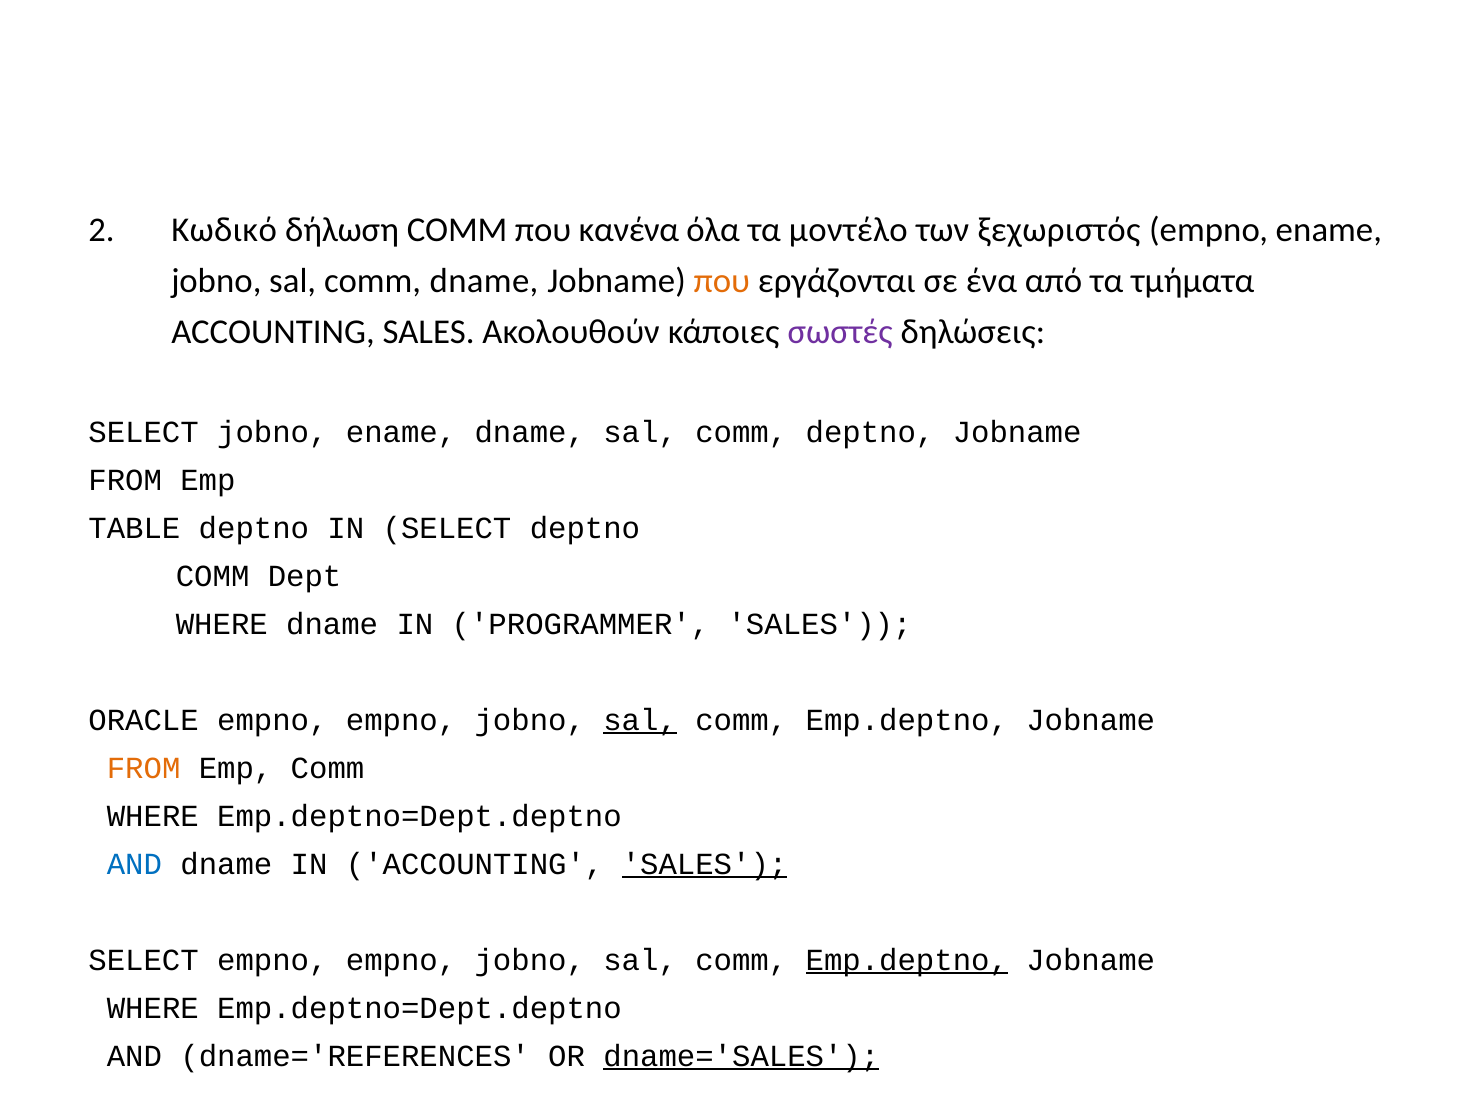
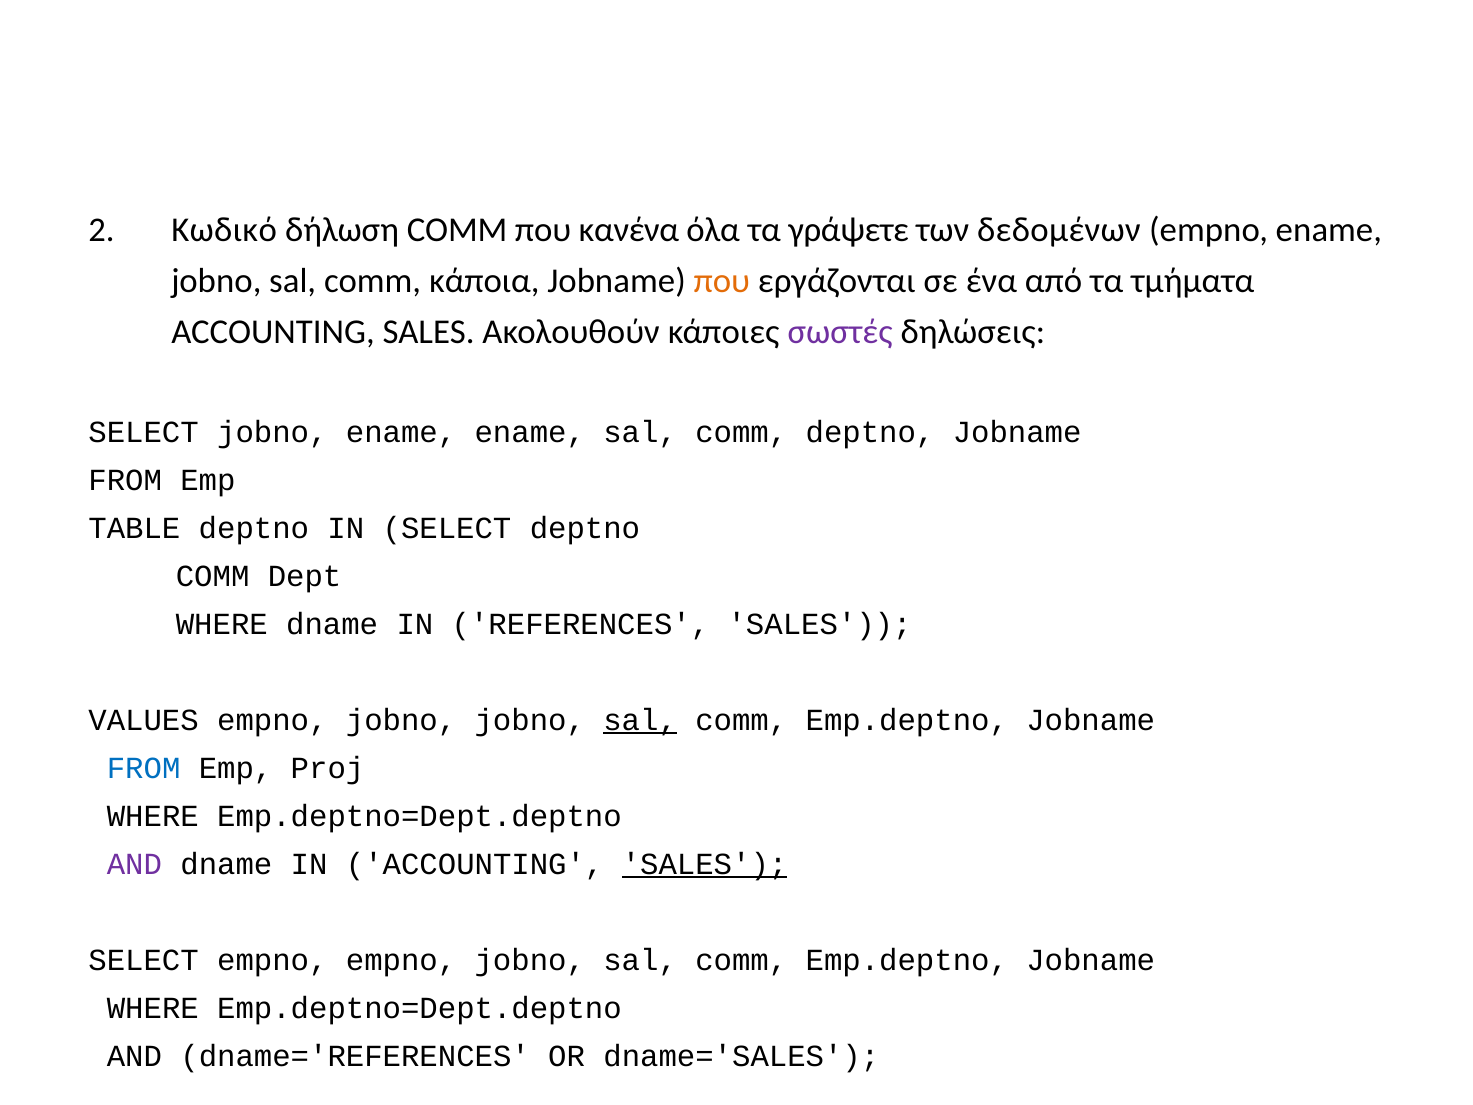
μοντέλο: μοντέλο -> γράψετε (849, 230)
ξεχωριστός: ξεχωριστός -> δεδομένων (1059, 230)
comm dname: dname -> κάποια (484, 281)
ename dname: dname -> ename (530, 432)
PROGRAMMER: PROGRAMMER -> REFERENCES (580, 624)
ORACLE: ORACLE -> VALUES (144, 720)
empno: empno -> jobno (401, 720)
FROM colour: orange -> blue (144, 768)
Emp Comm: Comm -> Proj (328, 768)
AND colour: blue -> purple (134, 864)
Emp.deptno underline: present -> none (907, 960)
dname='SALES underline: present -> none (741, 1056)
